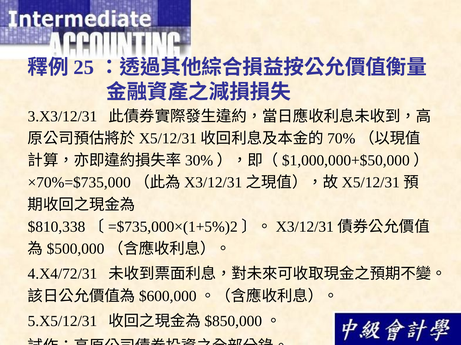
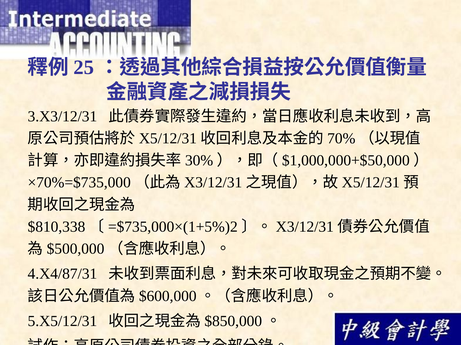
4.X4/72/31: 4.X4/72/31 -> 4.X4/87/31 (62, 275)
